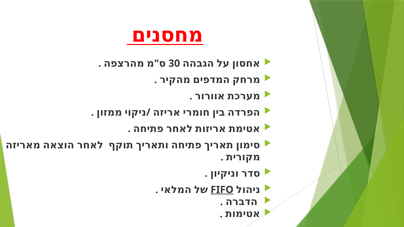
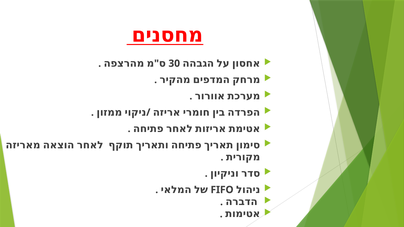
FIFO underline: present -> none (222, 190)
